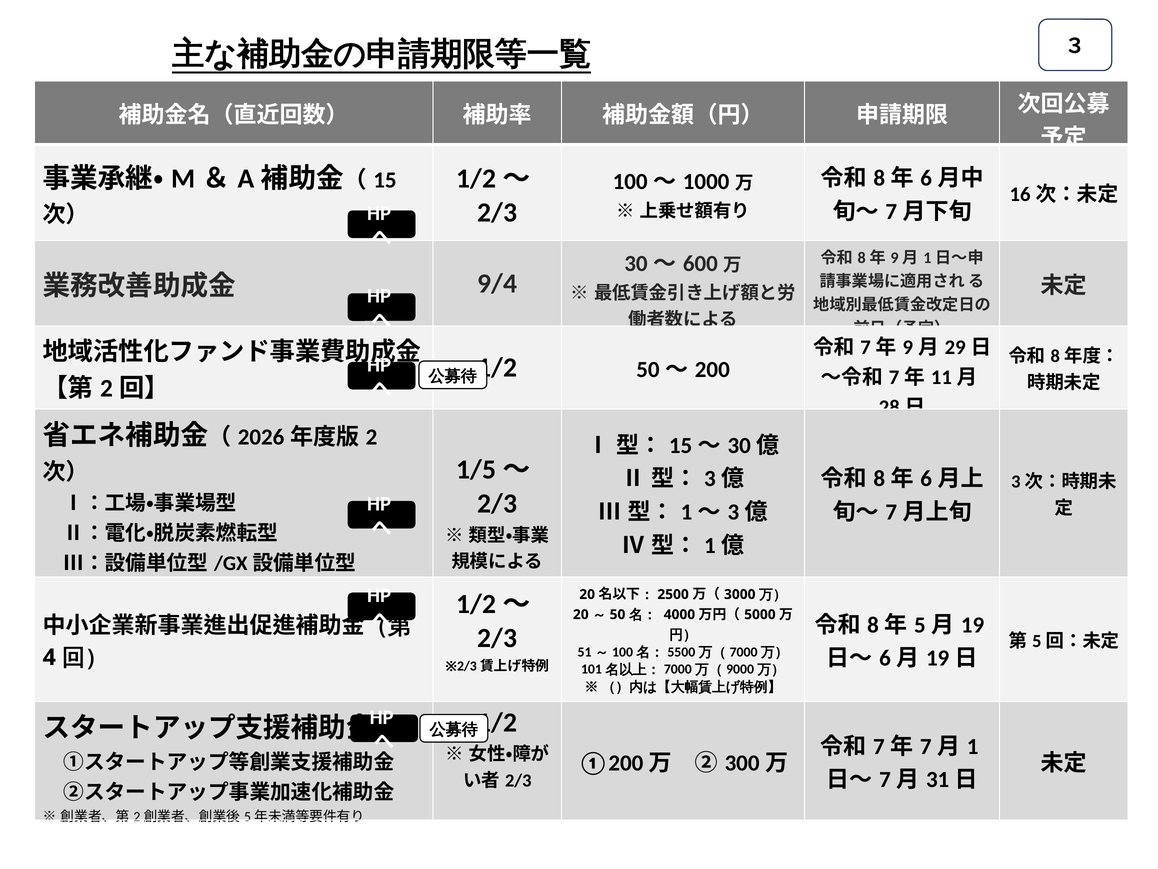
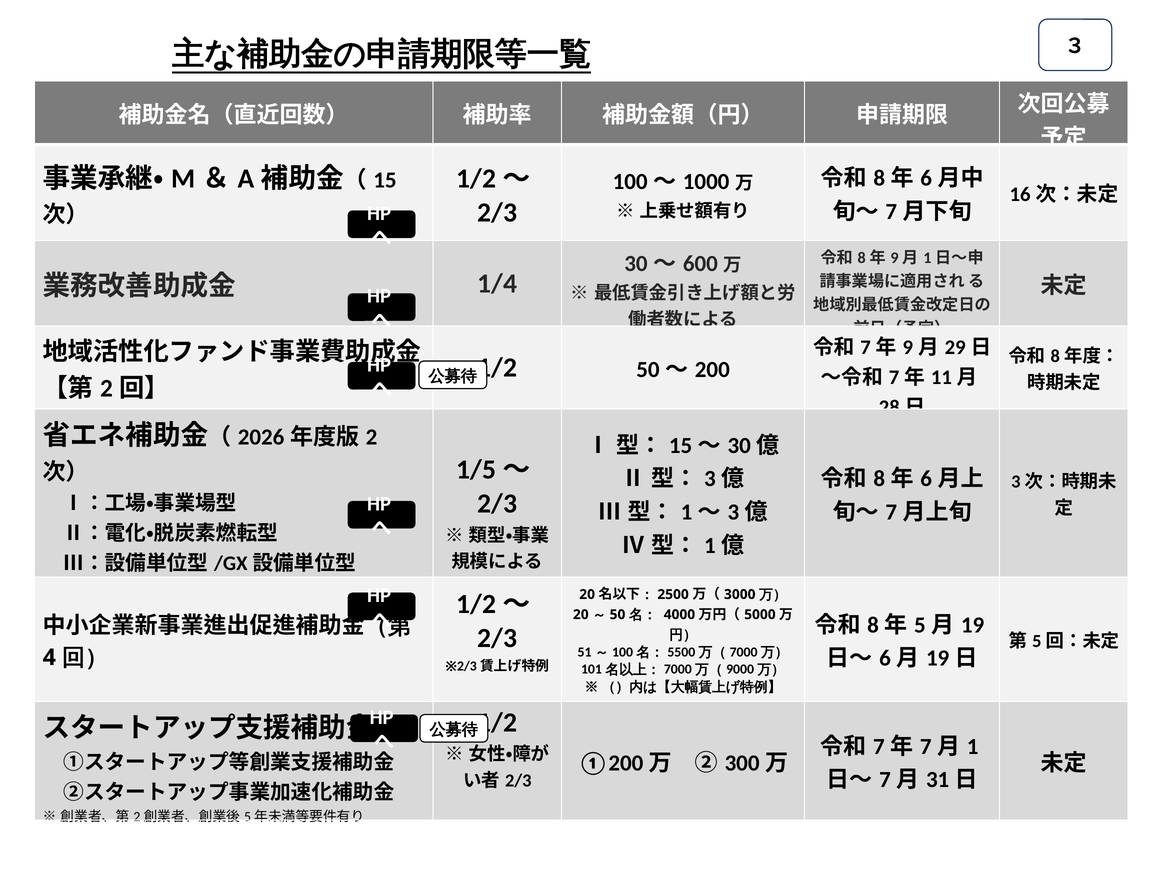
9/4: 9/4 -> 1/4 (497, 283)
